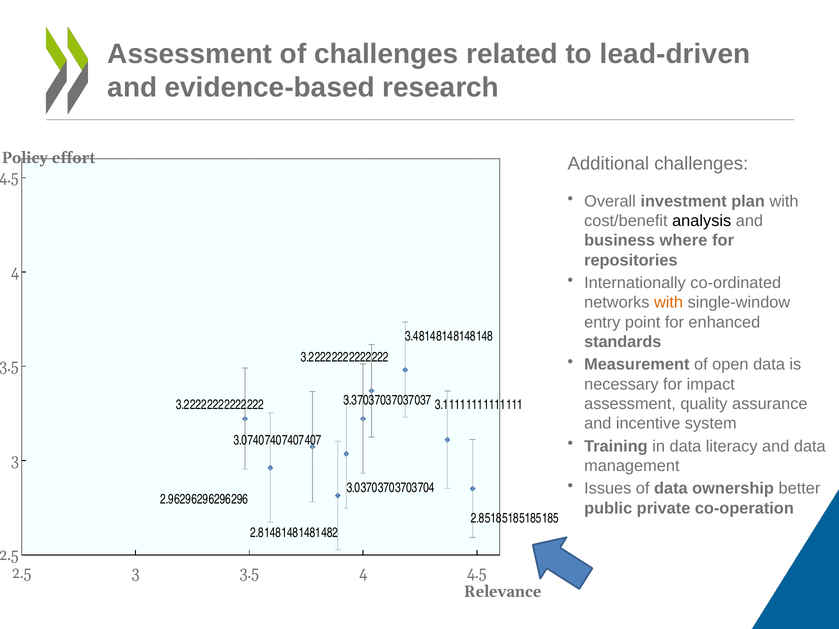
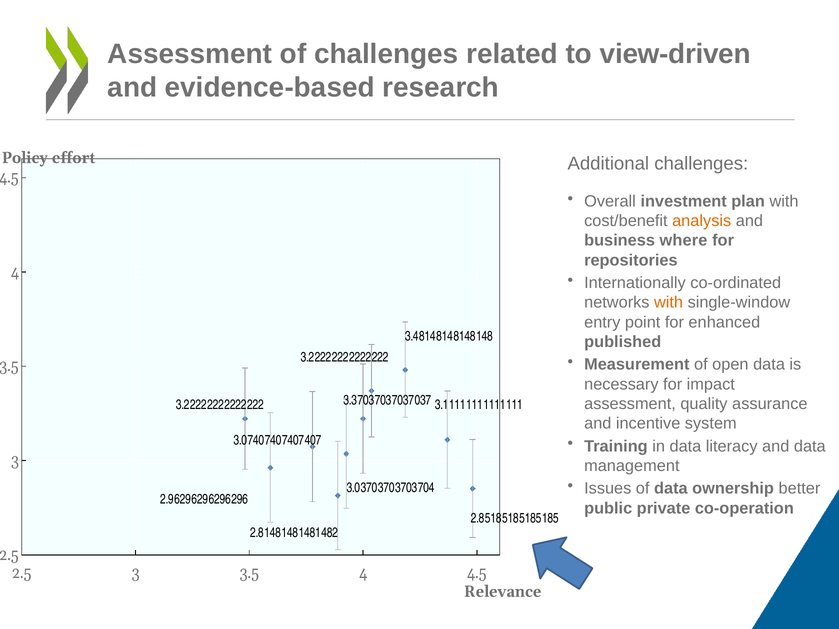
lead-driven: lead-driven -> view-driven (675, 54)
analysis colour: black -> orange (702, 221)
standards: standards -> published (623, 342)
